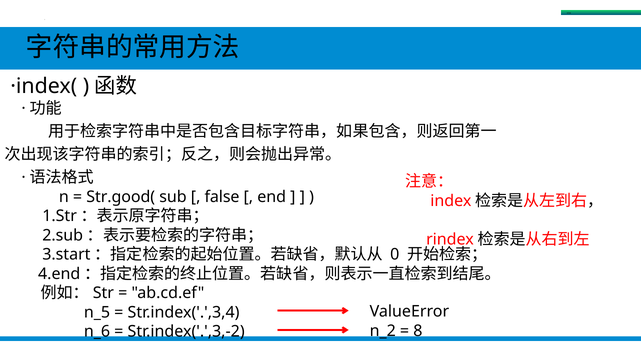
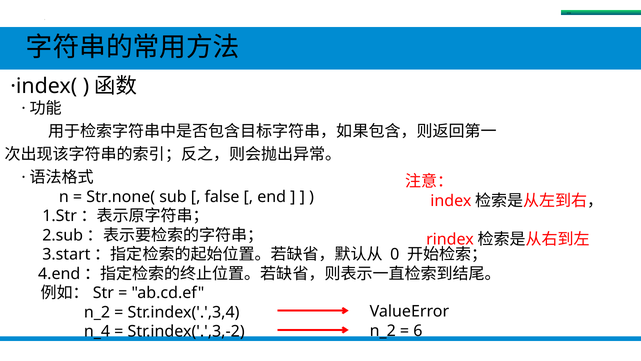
Str.good(: Str.good( -> Str.none( (121, 197)
n_5: n_5 -> n_2 (97, 312)
8: 8 -> 6 (418, 331)
n_6: n_6 -> n_4 (97, 331)
